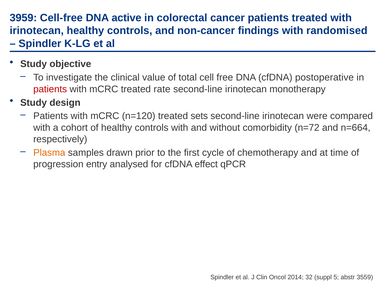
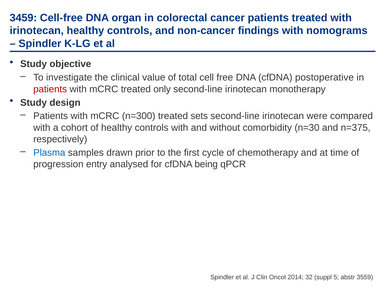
3959: 3959 -> 3459 (23, 18)
active: active -> organ (126, 18)
randomised: randomised -> nomograms (337, 31)
rate: rate -> only (162, 89)
n=120: n=120 -> n=300 (139, 116)
n=72: n=72 -> n=30 (307, 128)
n=664: n=664 -> n=375 (356, 128)
Plasma colour: orange -> blue (49, 153)
effect: effect -> being (206, 164)
